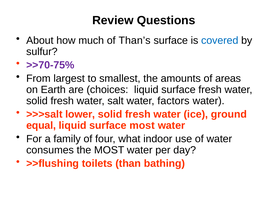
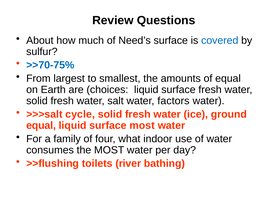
Than’s: Than’s -> Need’s (135, 41)
>>70-75% colour: purple -> blue (50, 65)
of areas: areas -> equal (228, 79)
lower: lower -> cycle (80, 115)
than: than -> river (128, 164)
